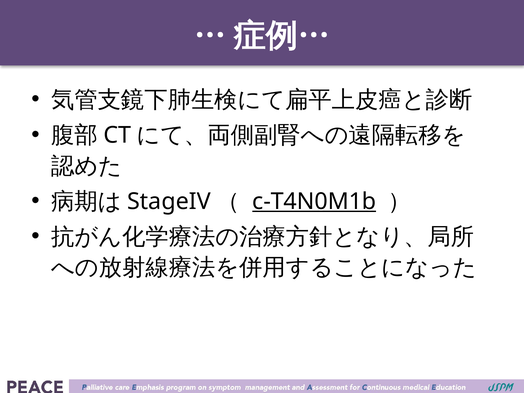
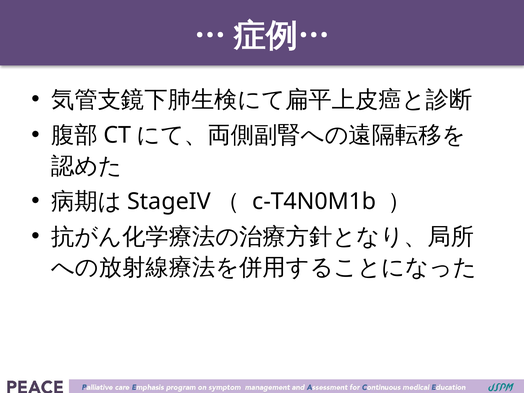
c-T4N0M1b underline: present -> none (314, 201)
